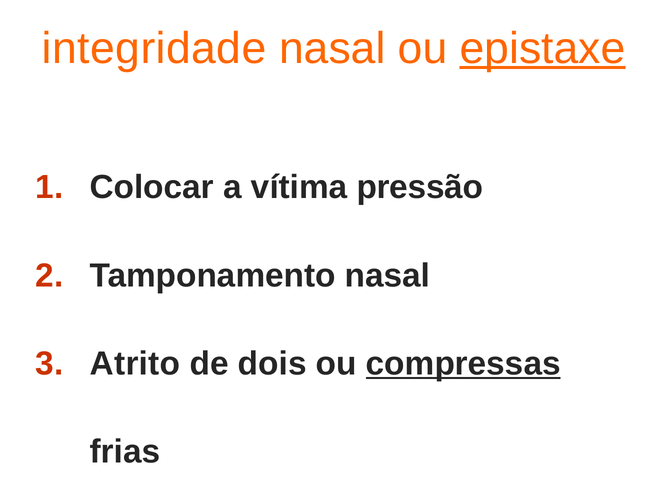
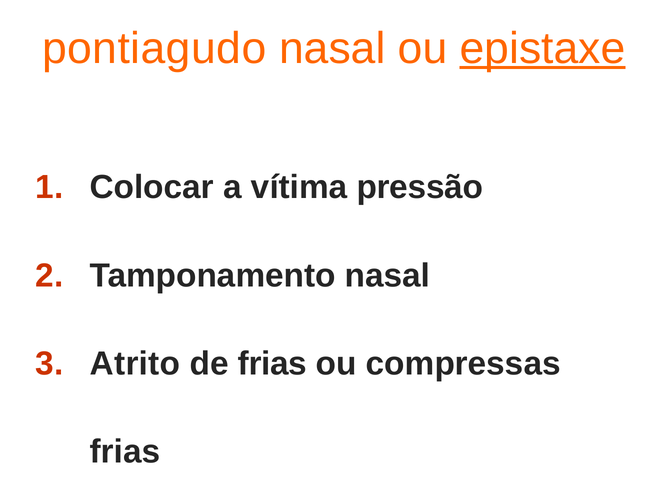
integridade: integridade -> pontiagudo (154, 48)
de dois: dois -> frias (272, 364)
compressas underline: present -> none (463, 364)
